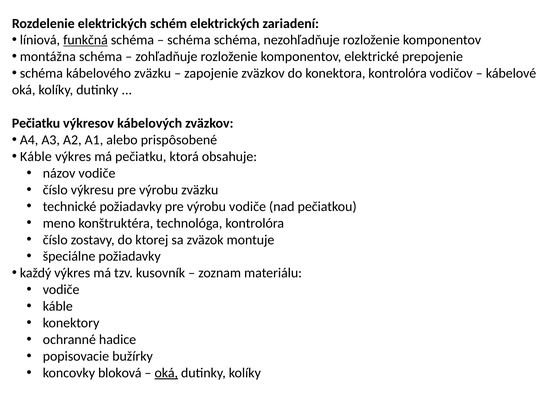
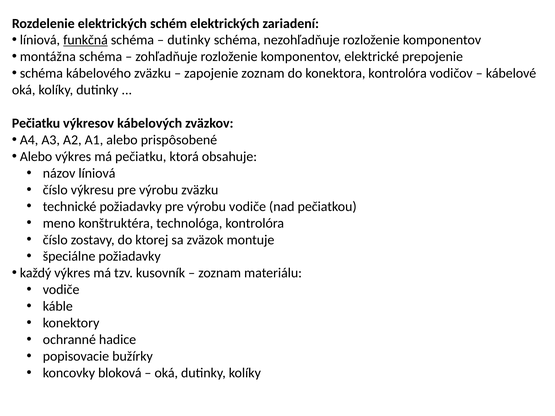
schéma: schéma -> dutinky (189, 40)
zapojenie zväzkov: zväzkov -> zoznam (263, 73)
Káble: Káble -> Alebo (36, 157)
názov vodiče: vodiče -> líniová (97, 173)
oká underline: present -> none (166, 373)
